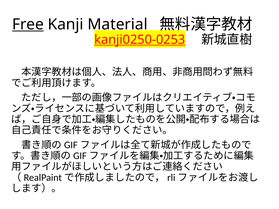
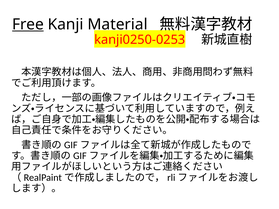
kanji0250-0253 underline: present -> none (140, 40)
